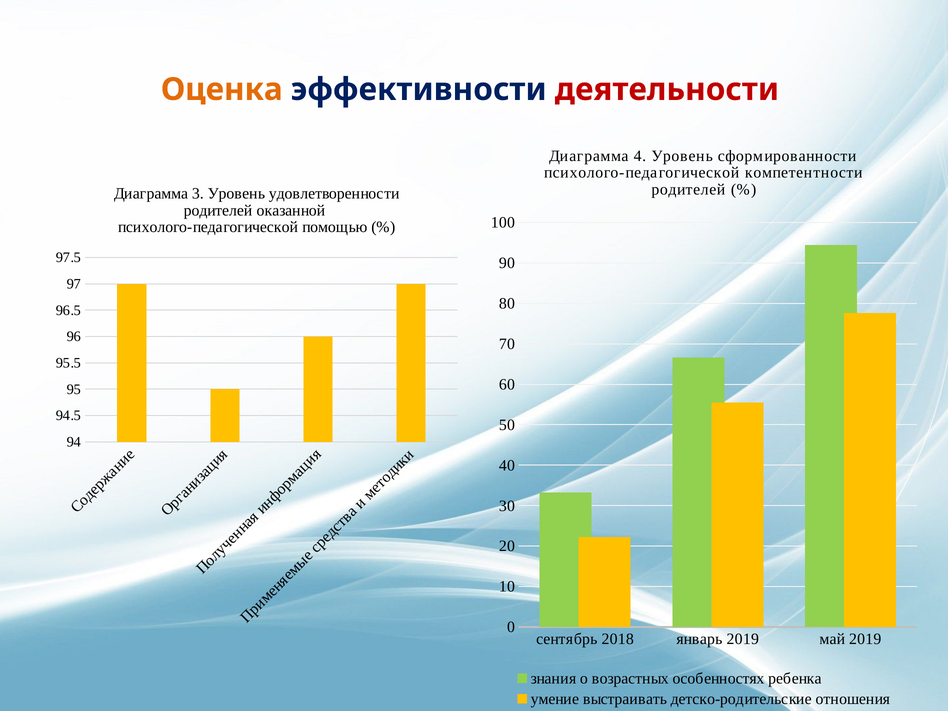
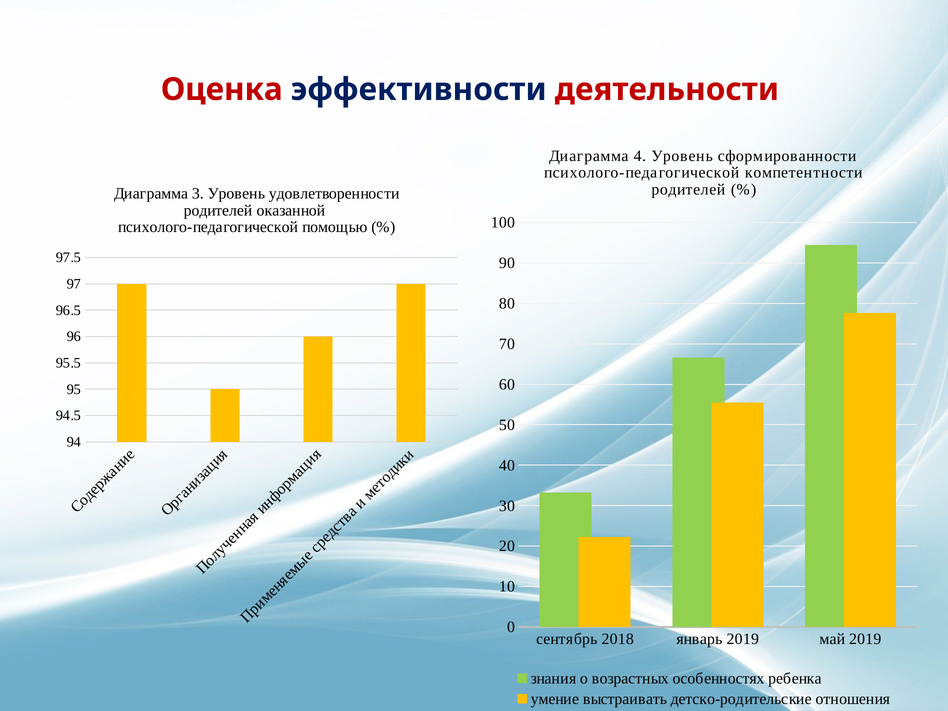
Оценка colour: orange -> red (222, 90)
